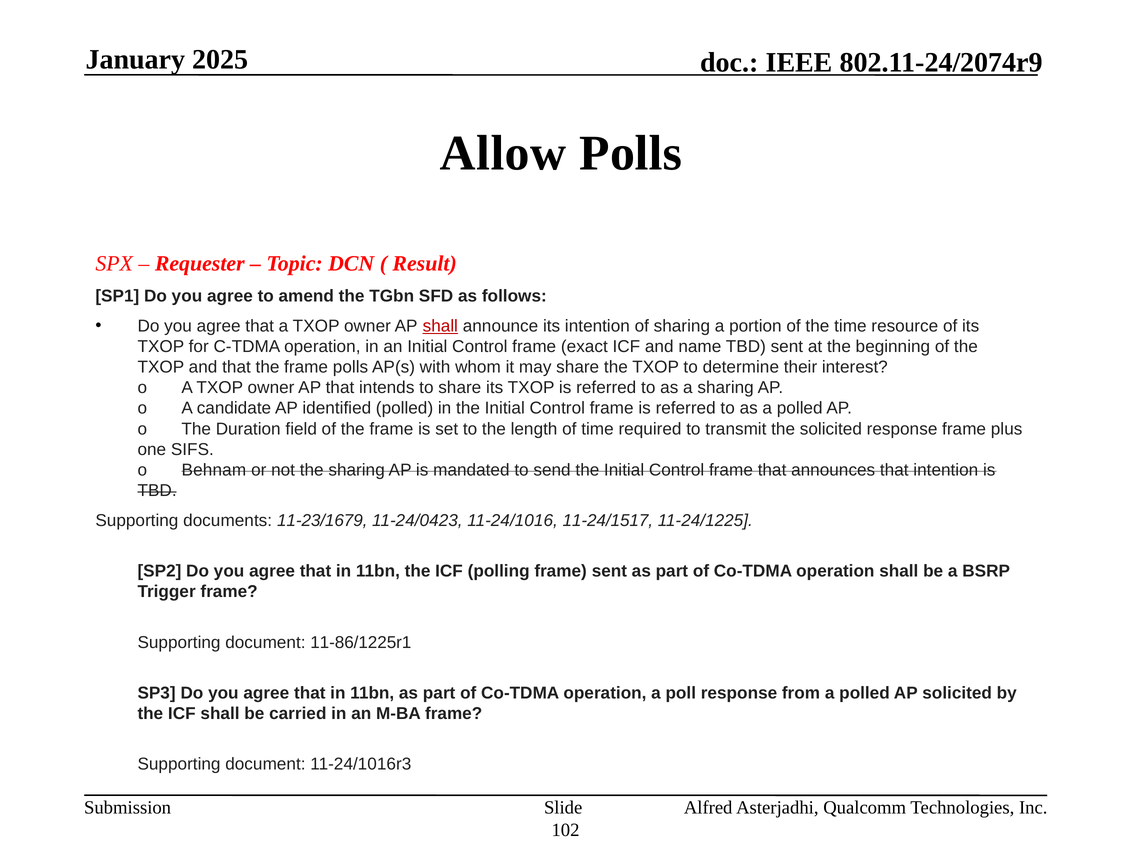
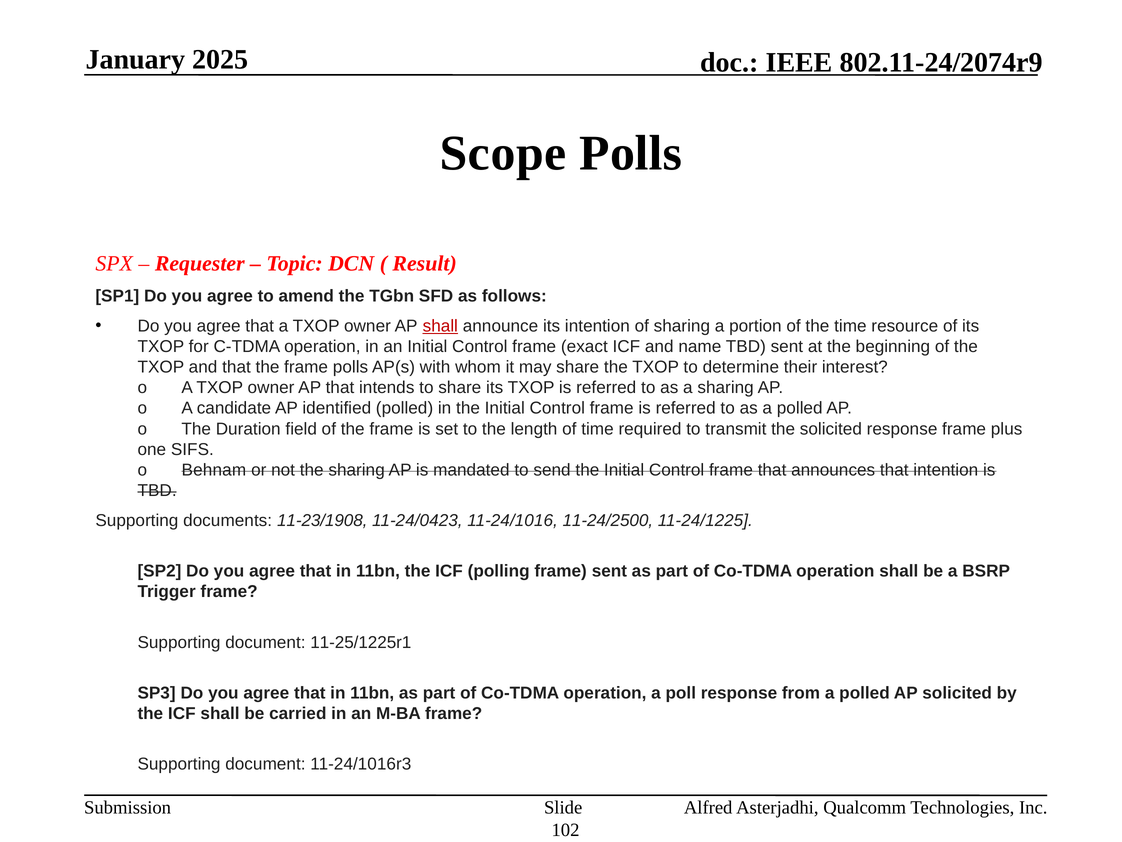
Allow: Allow -> Scope (503, 153)
11-23/1679: 11-23/1679 -> 11-23/1908 (322, 520)
11-24/1517: 11-24/1517 -> 11-24/2500 (608, 520)
11-86/1225r1: 11-86/1225r1 -> 11-25/1225r1 (361, 642)
